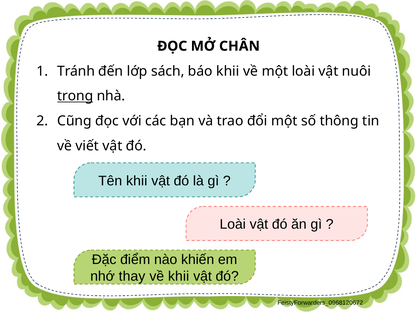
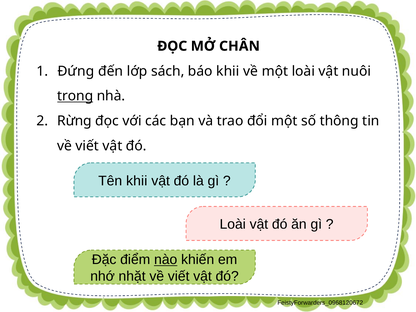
Tránh: Tránh -> Đứng (76, 71)
Cũng: Cũng -> Rừng (75, 121)
nào underline: none -> present (166, 260)
thay: thay -> nhặt (132, 276)
khii: khii -> viết (179, 276)
